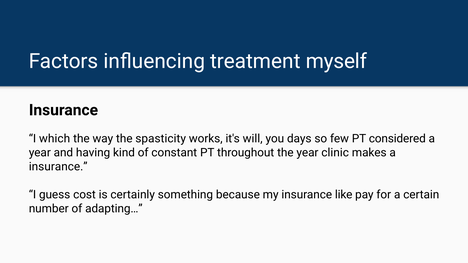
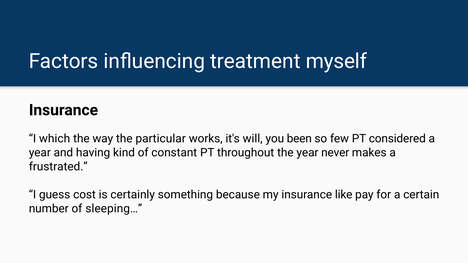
spasticity: spasticity -> particular (161, 139)
days: days -> been (299, 139)
clinic: clinic -> never (335, 153)
insurance: insurance -> frustrated (58, 167)
adapting…: adapting… -> sleeping… (114, 209)
